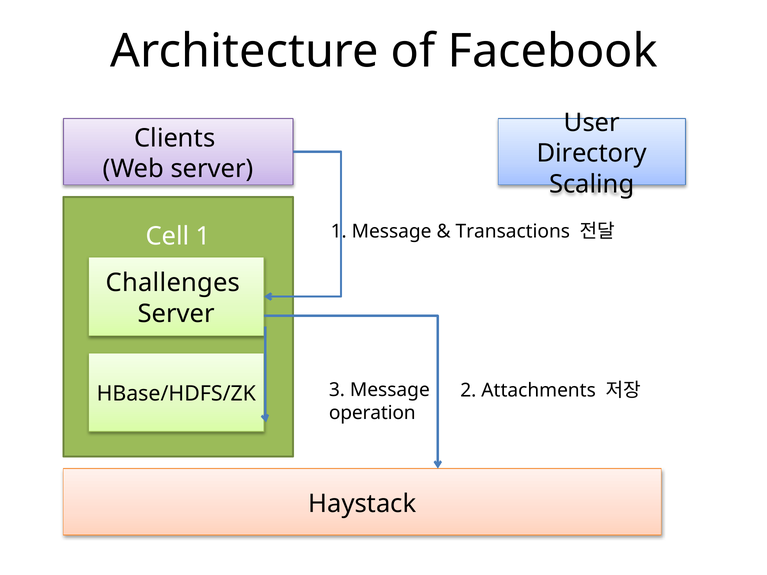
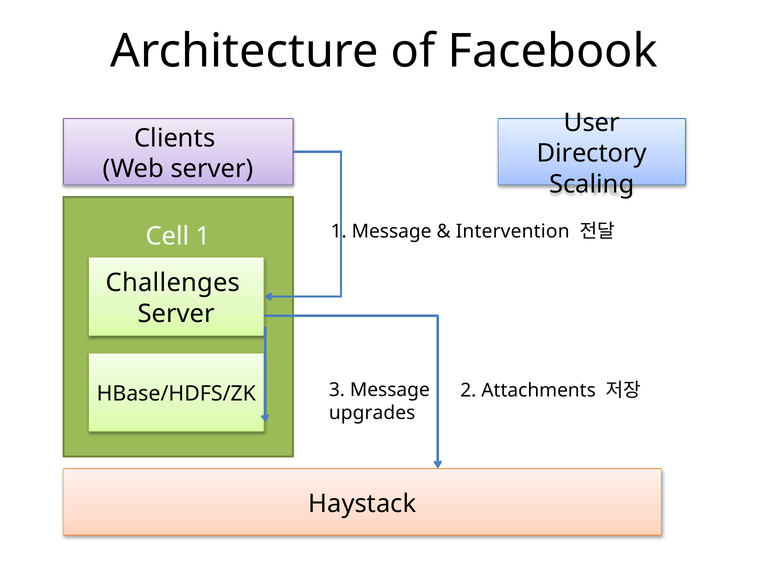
Transactions: Transactions -> Intervention (513, 232)
operation: operation -> upgrades (372, 413)
